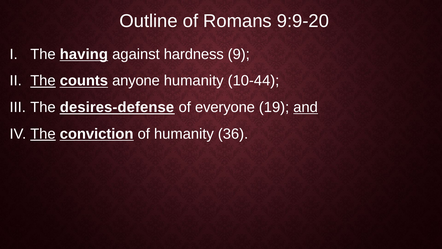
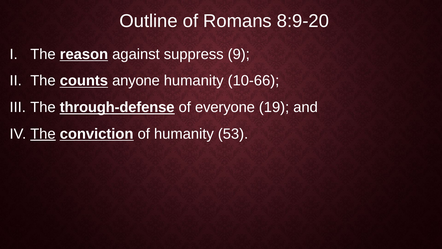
9:9-20: 9:9-20 -> 8:9-20 (303, 21)
having: having -> reason (84, 54)
hardness: hardness -> suppress (194, 54)
The underline: present -> none (43, 81)
10-44: 10-44 -> 10-66 (253, 81)
desires-defense: desires-defense -> through-defense (117, 107)
and underline: present -> none (306, 107)
36: 36 -> 53 (233, 134)
